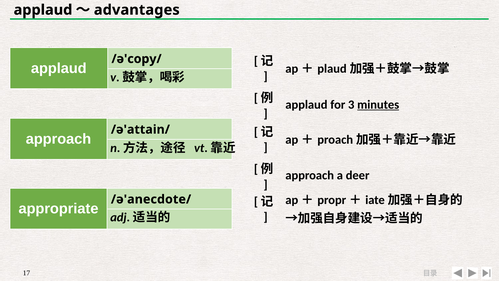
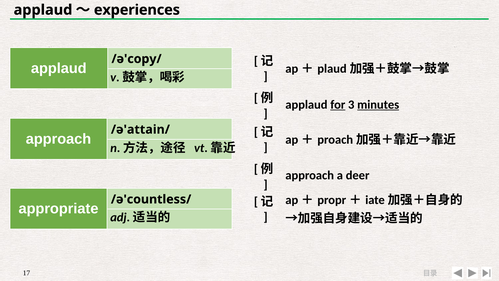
advantages: advantages -> experiences (137, 10)
for underline: none -> present (338, 104)
/ə'anecdote/: /ə'anecdote/ -> /ə'countless/ (151, 199)
